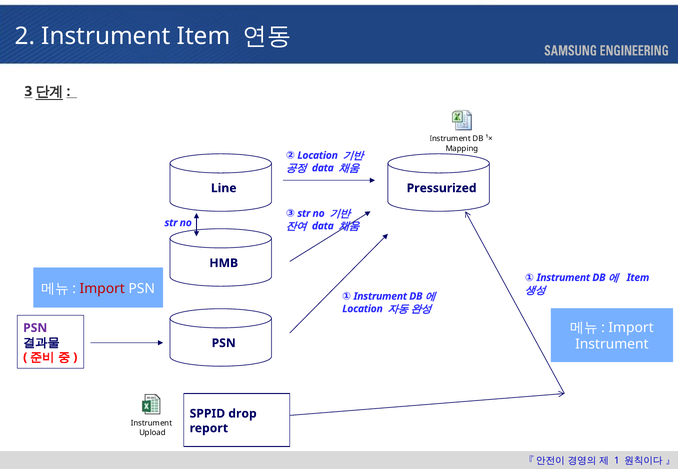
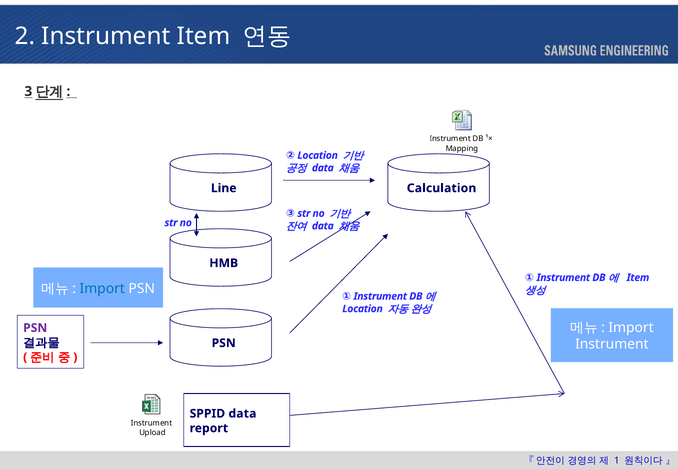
Pressurized: Pressurized -> Calculation (442, 188)
Import colour: red -> blue (102, 289)
SPPID drop: drop -> data (242, 414)
